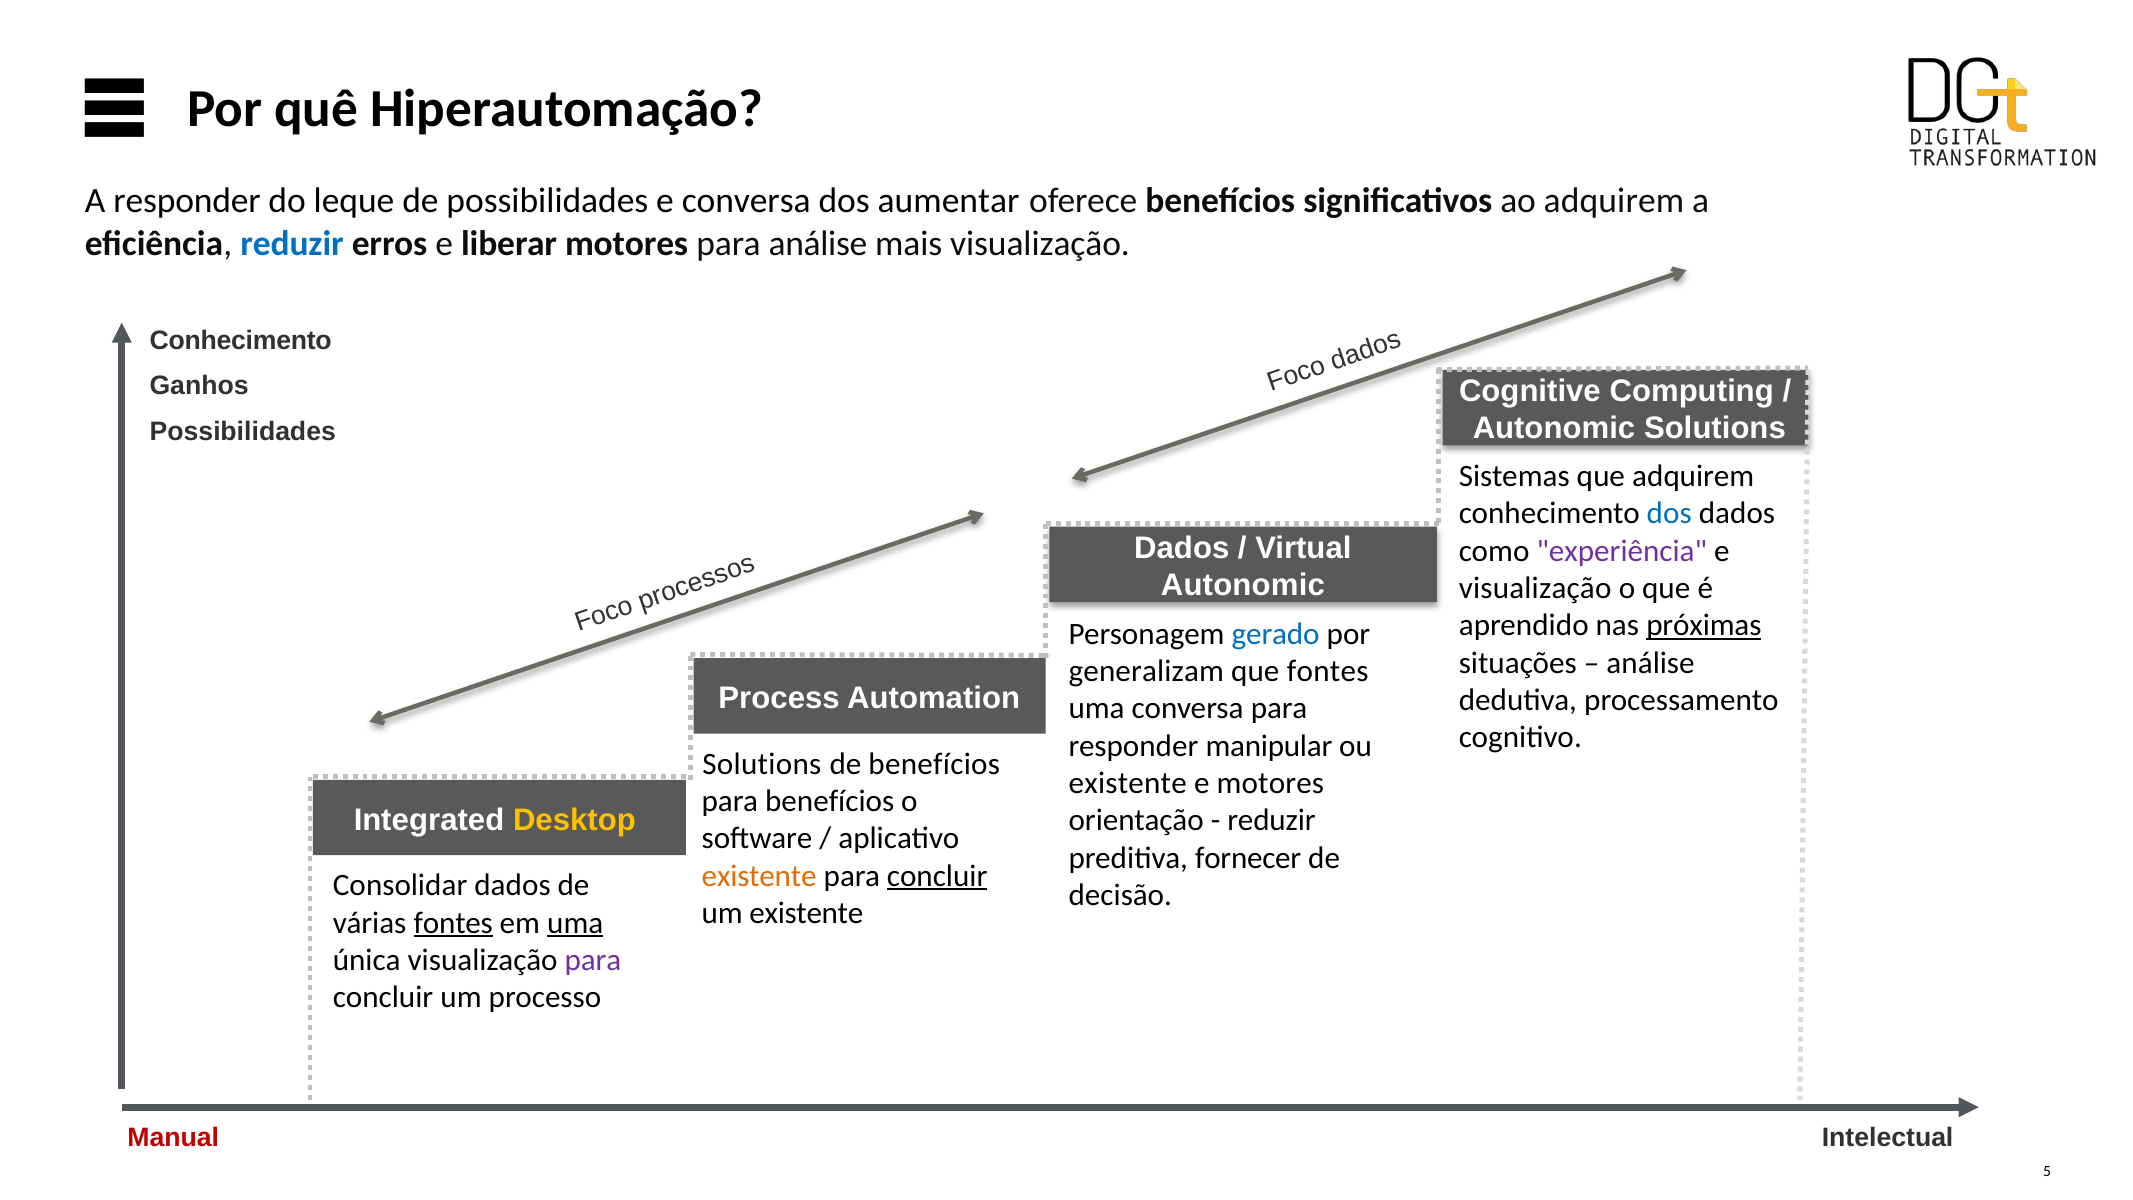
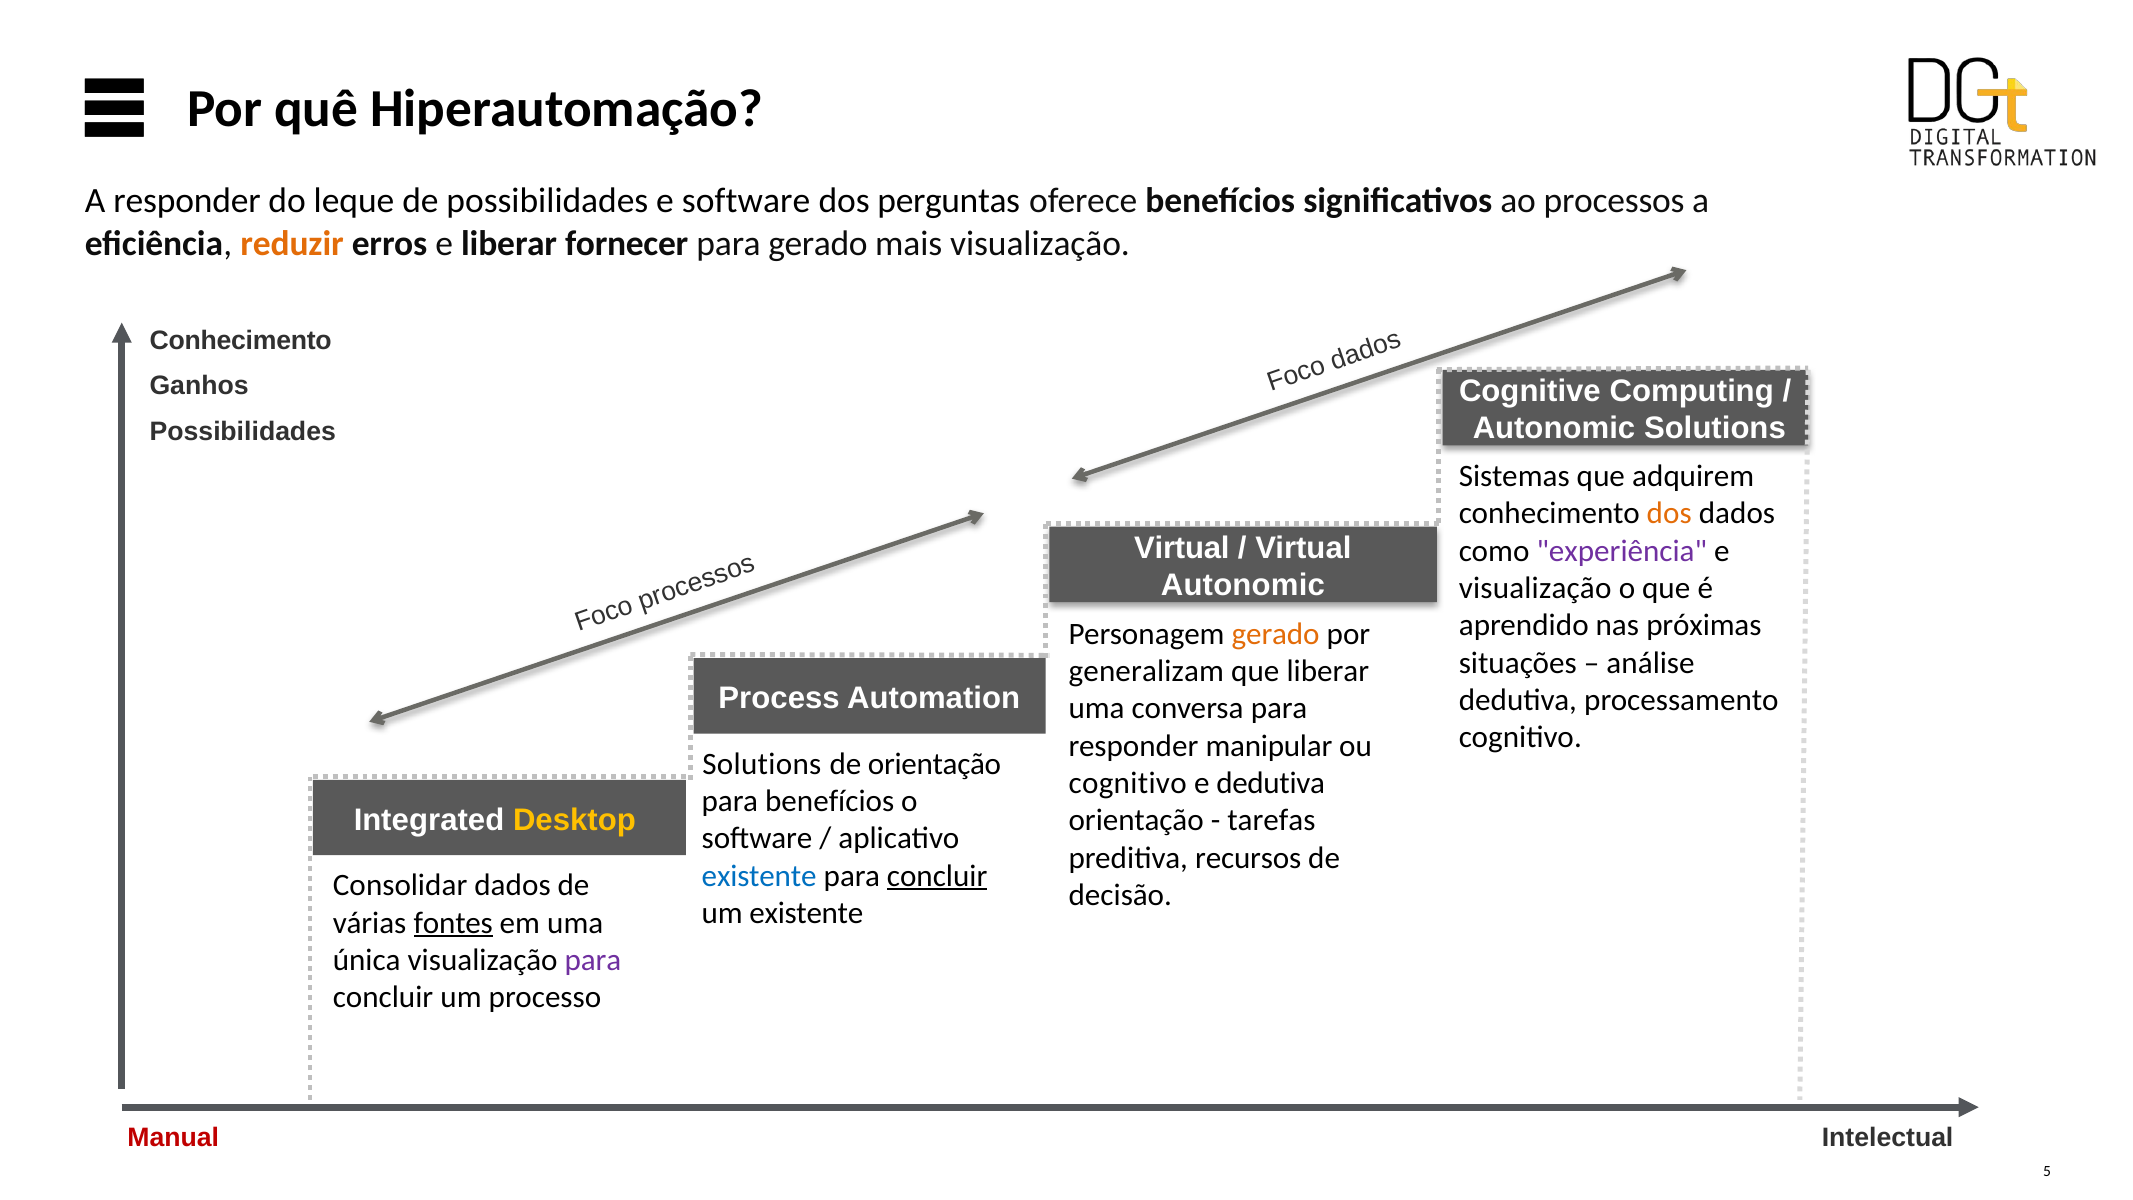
e conversa: conversa -> software (746, 201)
aumentar: aumentar -> perguntas (949, 201)
ao adquirem: adquirem -> processos (1614, 201)
reduzir colour: blue -> orange (292, 244)
liberar motores: motores -> fornecer (627, 244)
para análise: análise -> gerado (818, 244)
dos colour: blue -> orange (1669, 513)
Dados: Dados -> Virtual (1182, 548)
próximas underline: present -> none (1704, 625)
gerado colour: blue -> orange (1276, 634)
que fontes: fontes -> liberar (1328, 671)
de benefícios: benefícios -> orientação (935, 764)
existente: existente -> cognitivo (1128, 783)
e motores: motores -> dedutiva (1271, 783)
reduzir: reduzir -> tarefas (1271, 821)
fornecer: fornecer -> recursos (1248, 858)
existente colour: orange -> blue (759, 876)
uma underline: present -> none (575, 923)
